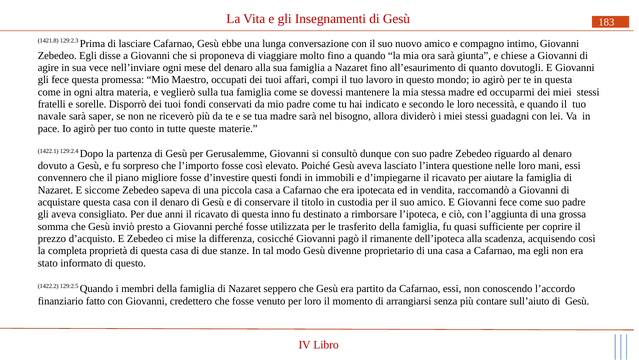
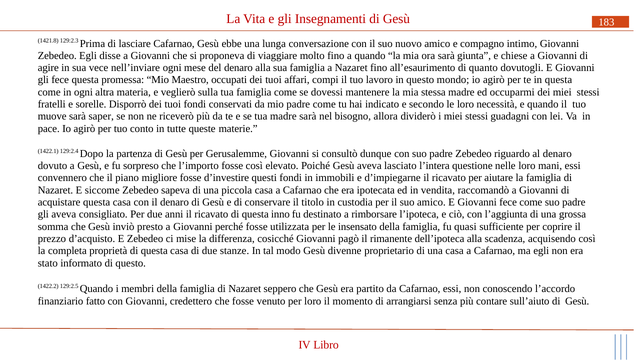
navale: navale -> muove (52, 116)
trasferito: trasferito -> insensato (357, 226)
